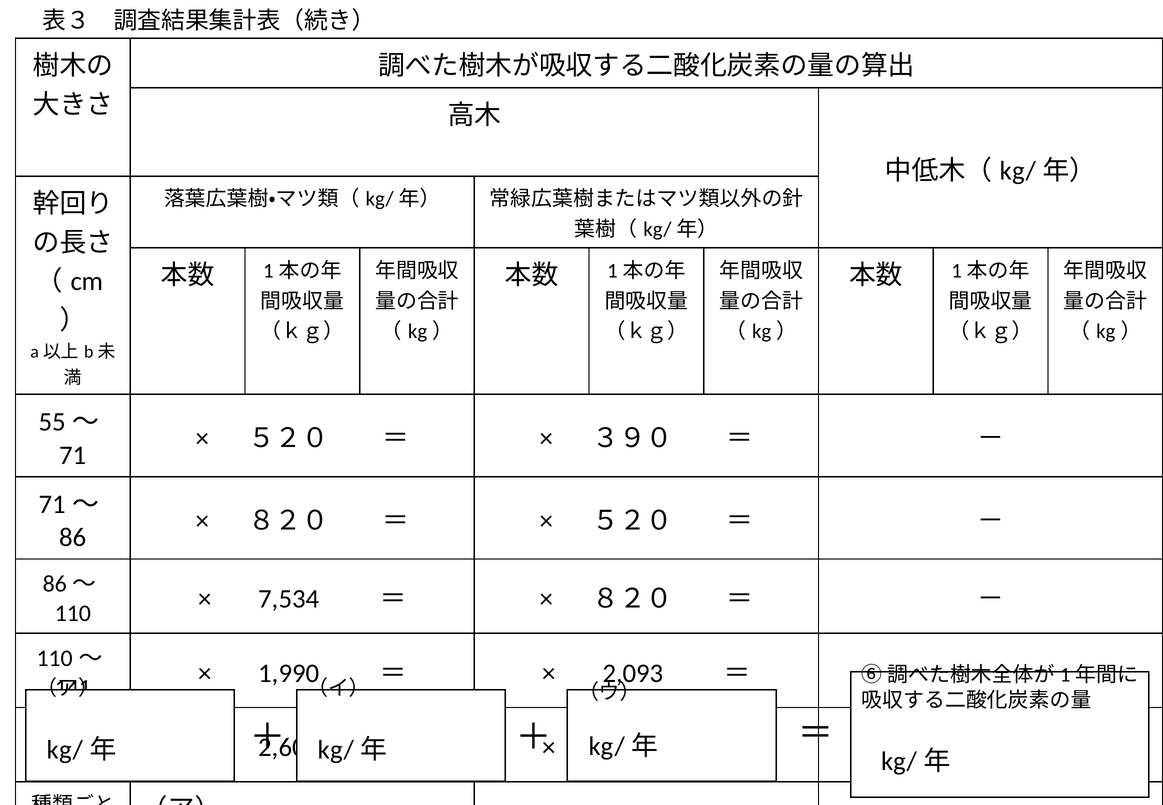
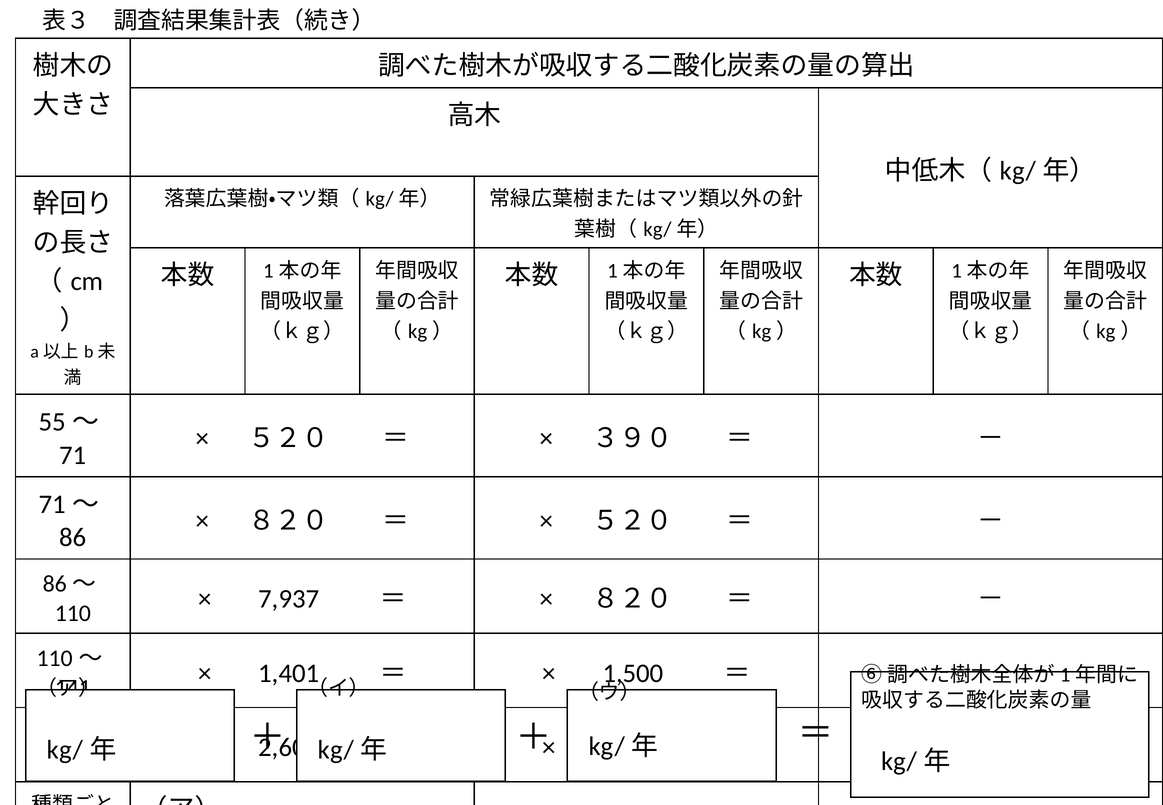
7,534: 7,534 -> 7,937 (289, 599)
1,990: 1,990 -> 1,401 (289, 673)
2,093: 2,093 -> 1,500 (633, 673)
